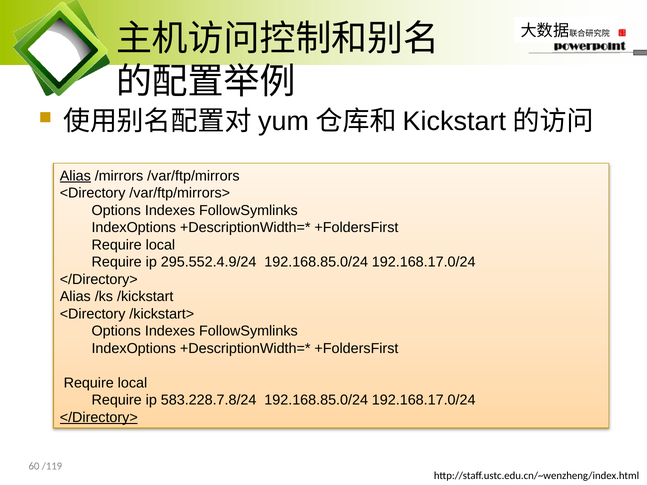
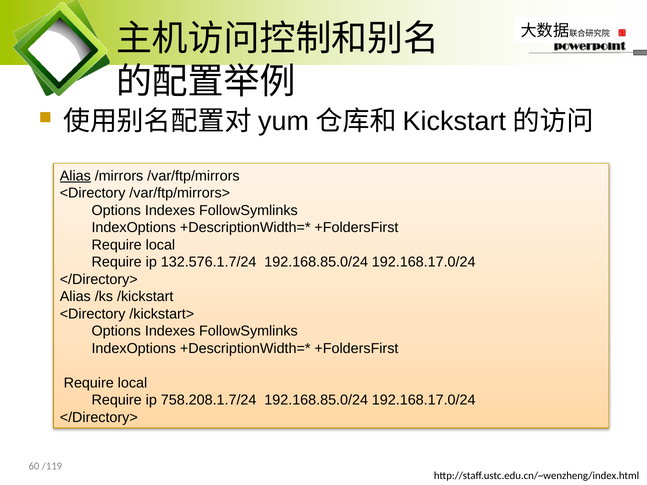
295.552.4.9/24: 295.552.4.9/24 -> 132.576.1.7/24 (209, 262)
583.228.7.8/24: 583.228.7.8/24 -> 758.208.1.7/24 (209, 400)
</Directory> underline: present -> none (99, 418)
